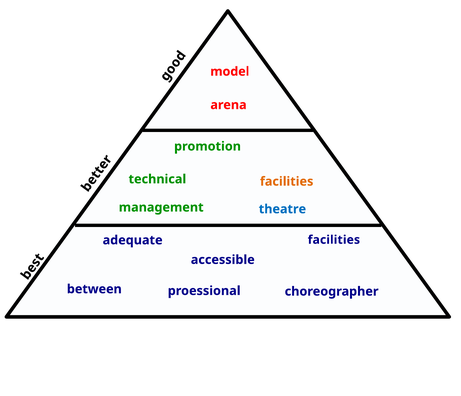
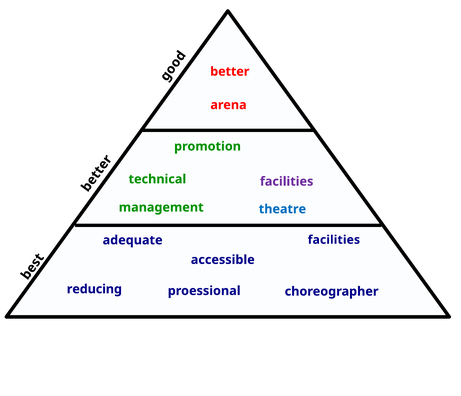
model: model -> better (230, 72)
facilities colour: orange -> purple (287, 182)
between: between -> reducing (94, 289)
